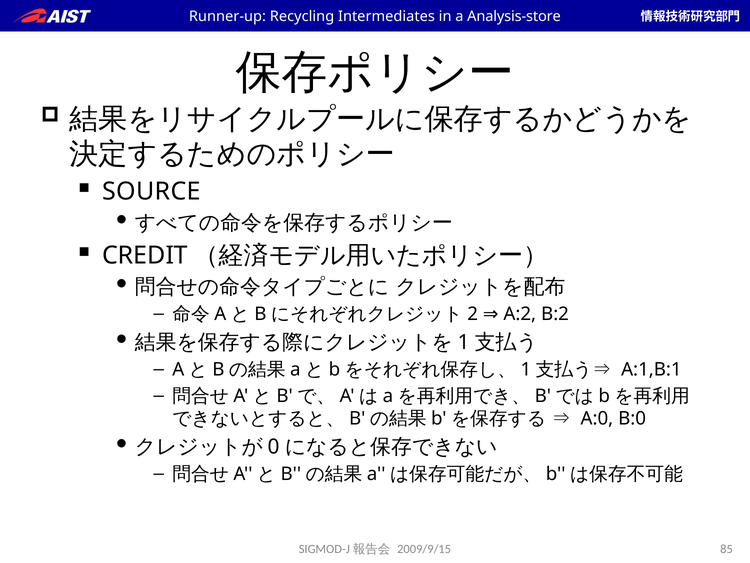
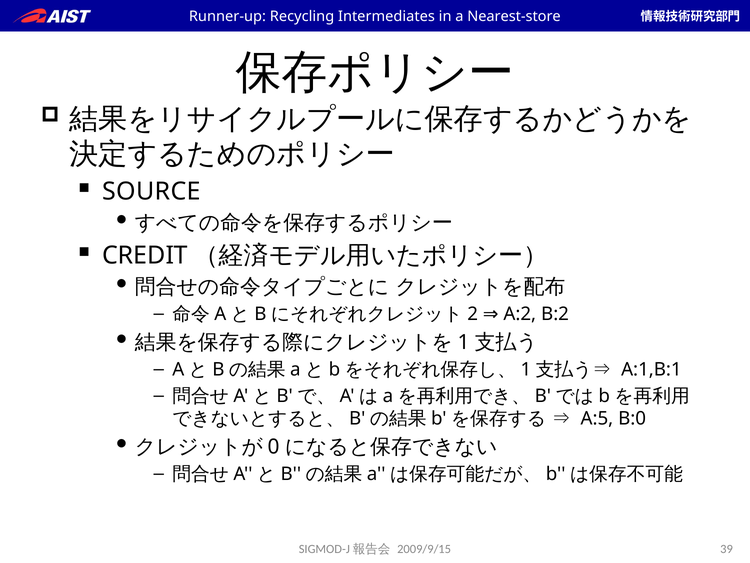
Analysis-store: Analysis-store -> Nearest-store (514, 16)
A:0: A:0 -> A:5 (597, 418)
85: 85 -> 39 (727, 549)
